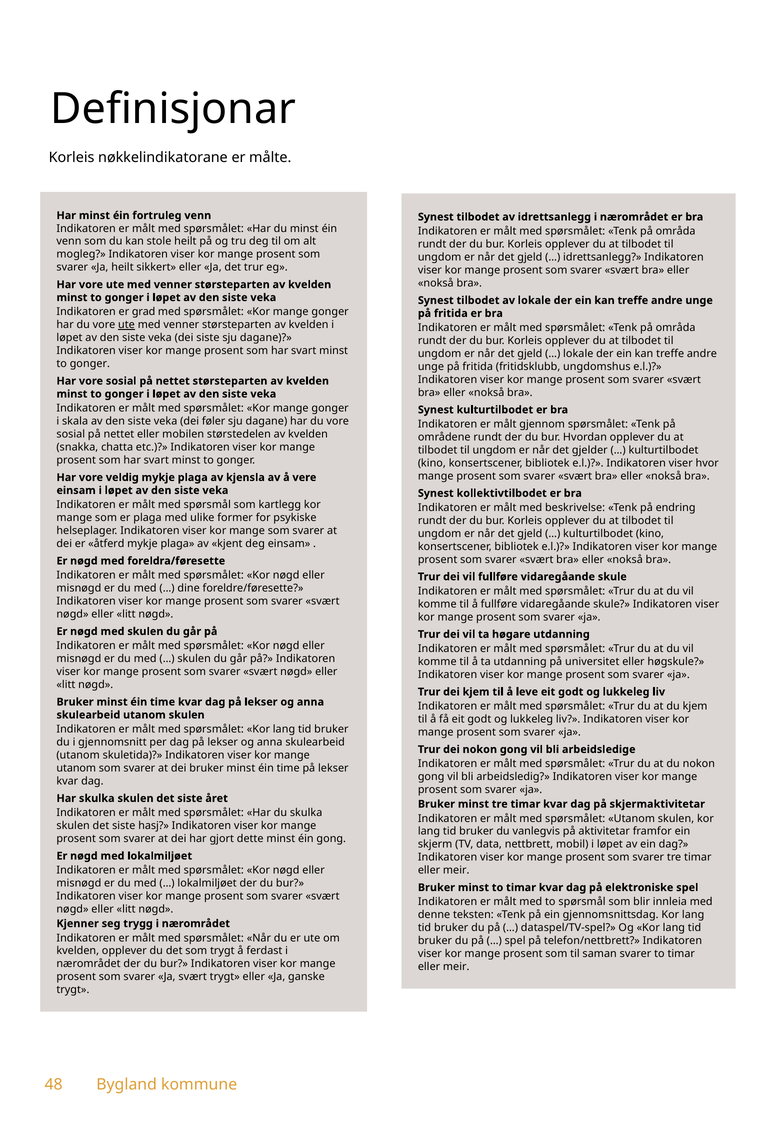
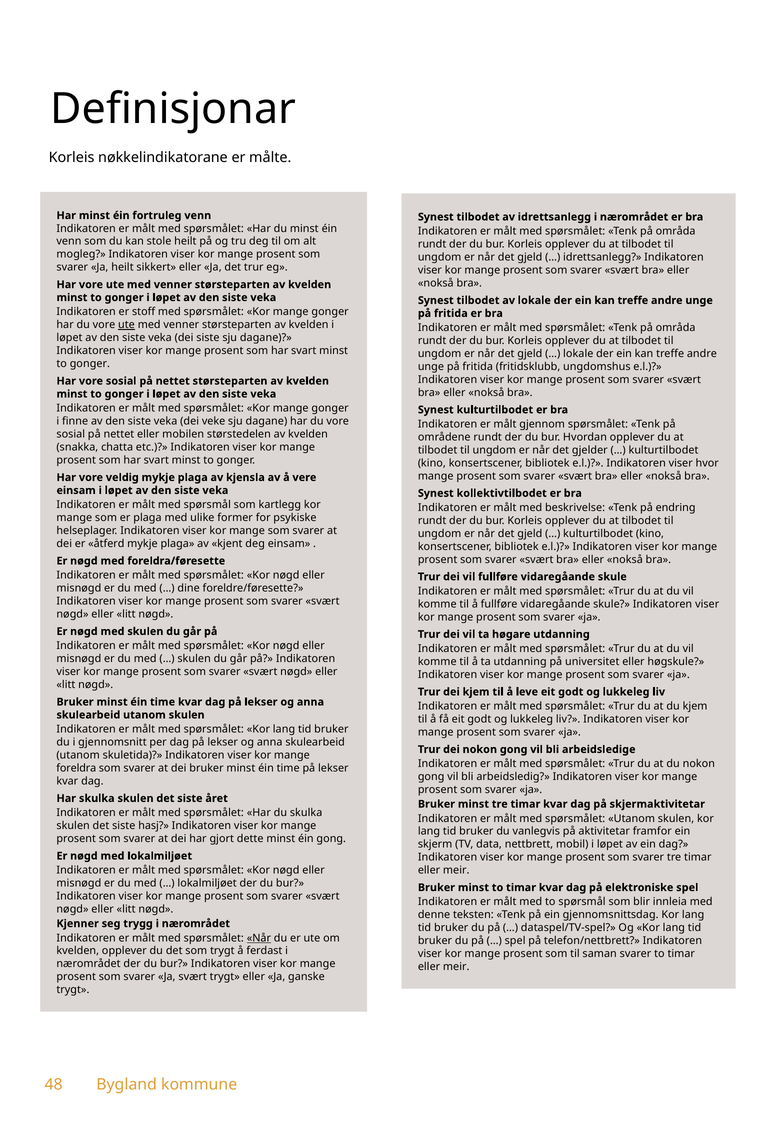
grad: grad -> stoff (144, 312)
skala: skala -> finne (75, 421)
føler: føler -> veke (214, 421)
utanom: utanom -> foreldra (76, 768)
Når underline: none -> present (259, 938)
